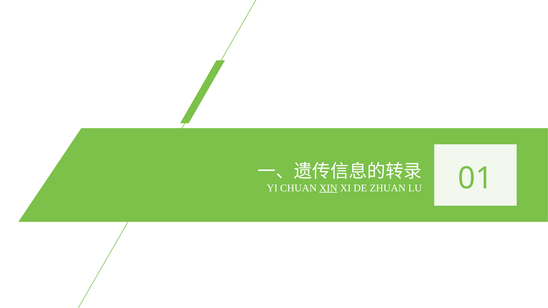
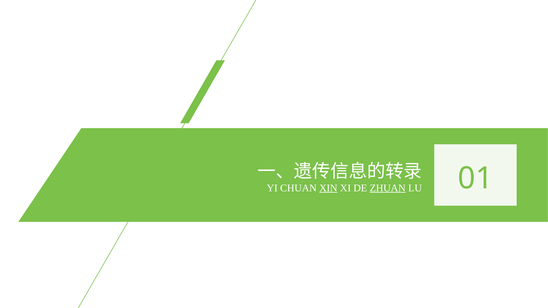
ZHUAN underline: none -> present (388, 188)
